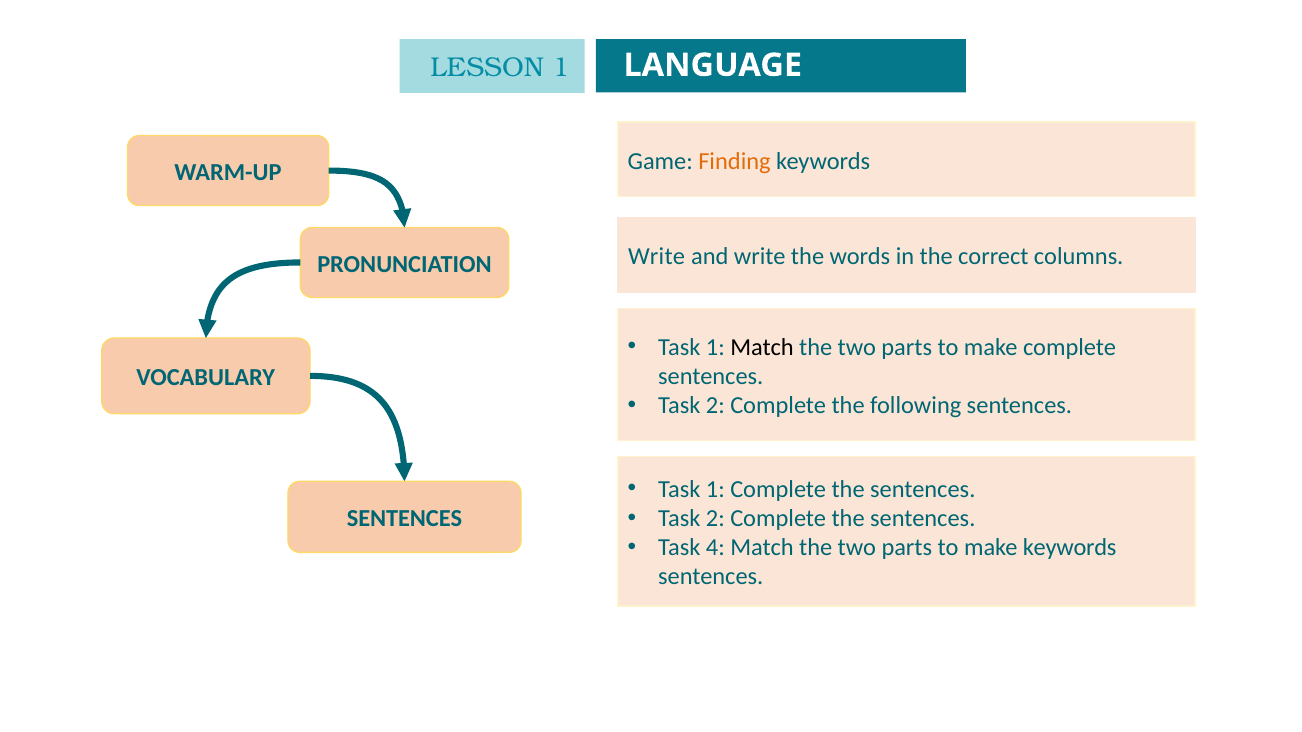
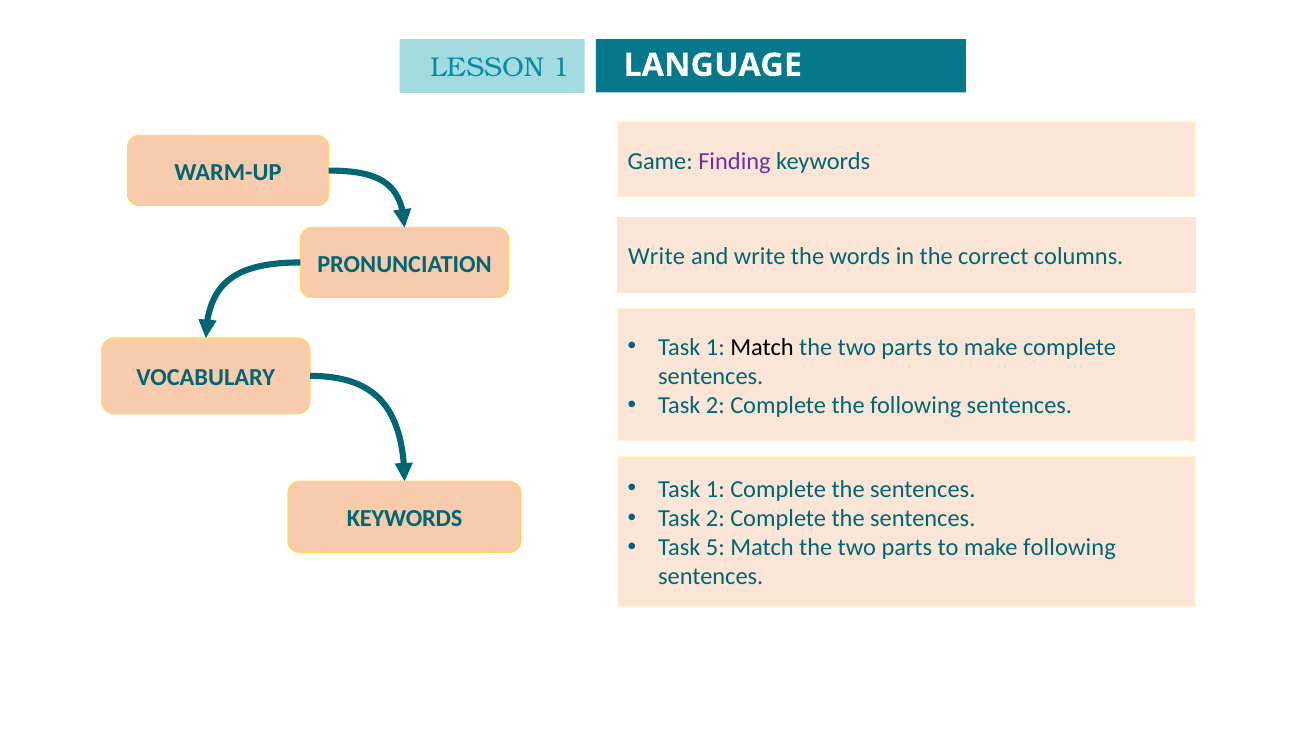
Finding colour: orange -> purple (734, 161)
SENTENCES: SENTENCES -> KEYWORDS (405, 519)
4: 4 -> 5 (715, 548)
make keywords: keywords -> following (1070, 548)
